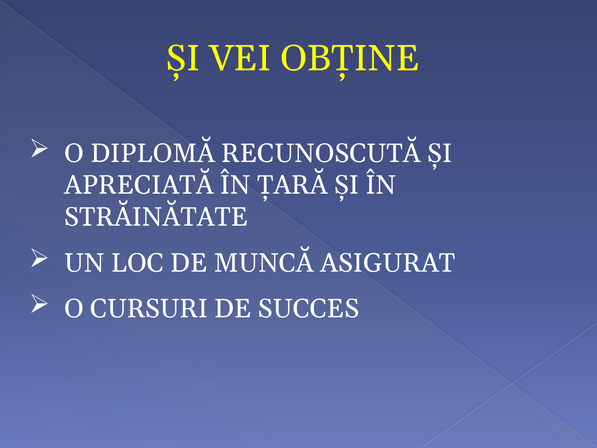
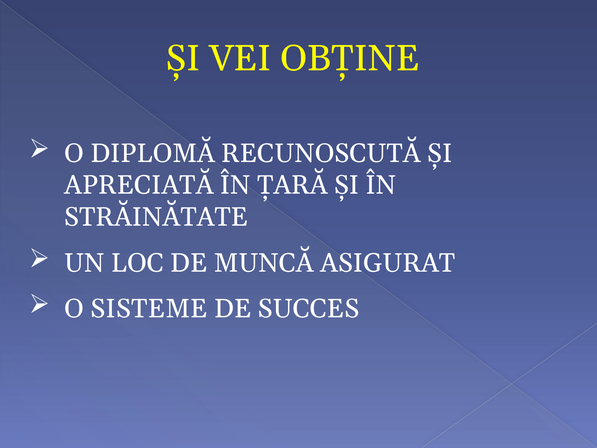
CURSURI: CURSURI -> SISTEME (149, 309)
